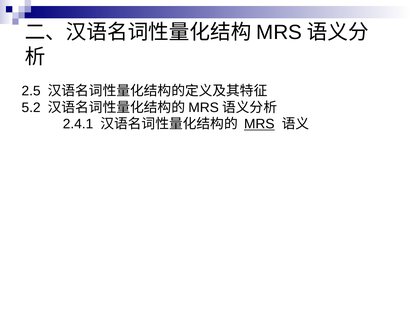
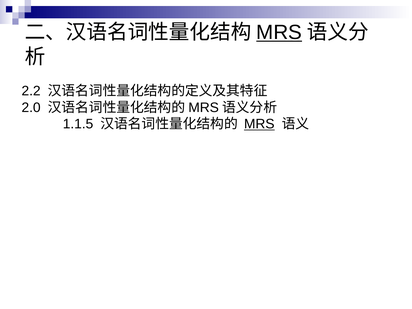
MRS underline: none -> present (279, 32)
2.5: 2.5 -> 2.2 (31, 91)
5.2: 5.2 -> 2.0 (31, 108)
2.4.1: 2.4.1 -> 1.1.5 (78, 124)
